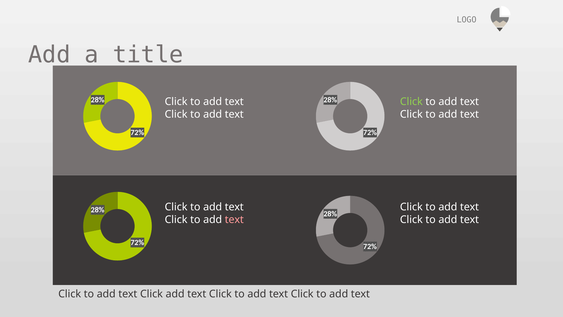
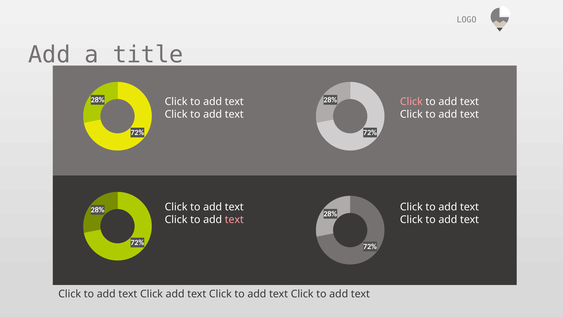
Click colour: light green -> pink (411, 102)
